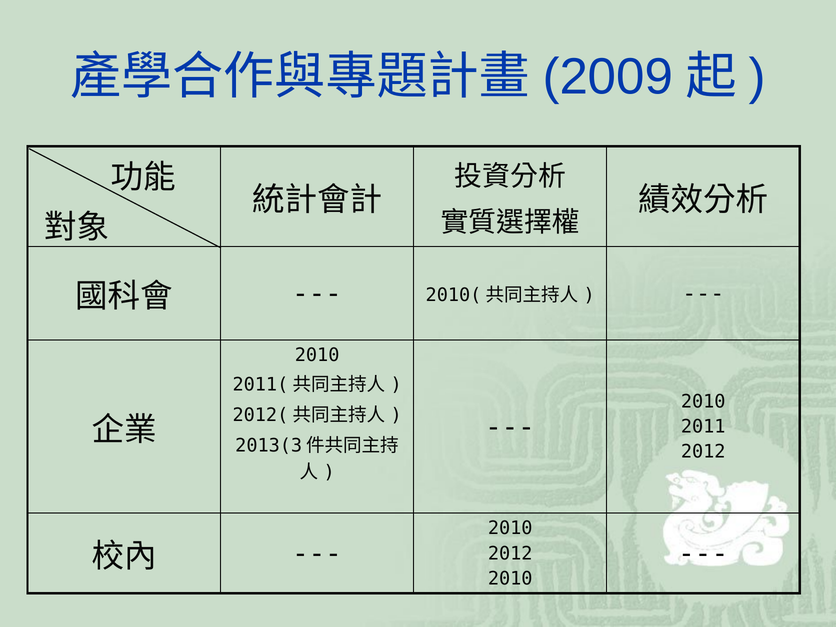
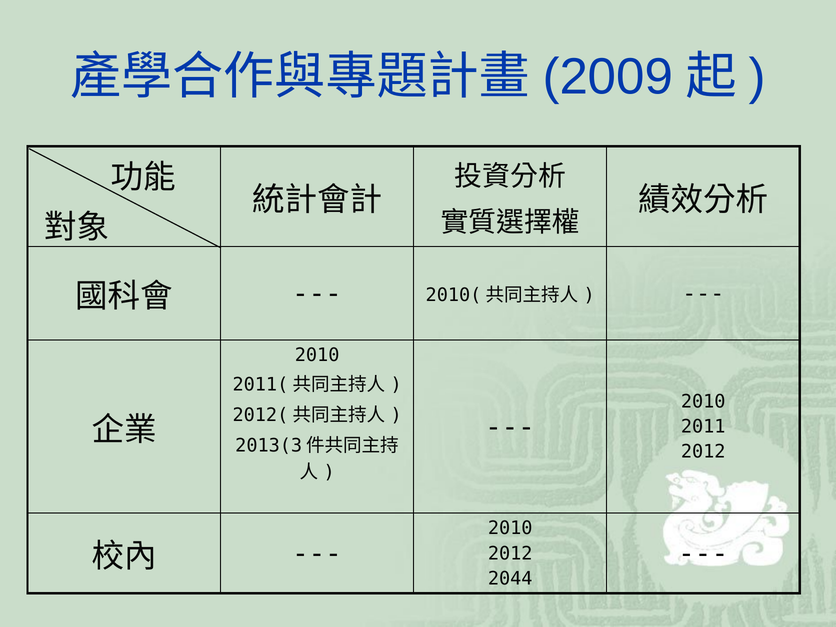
2010: 2010 -> 2044 (510, 579)
